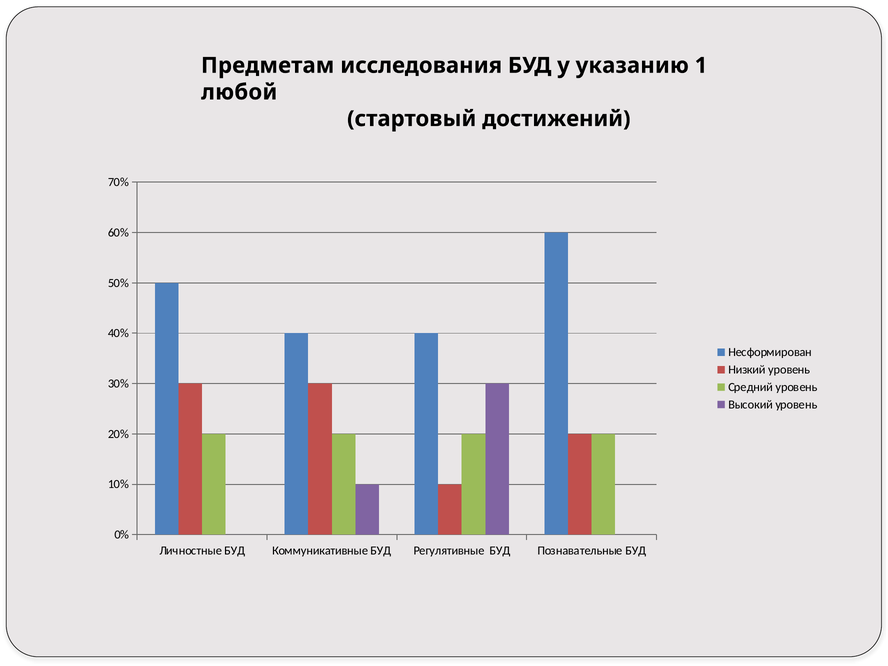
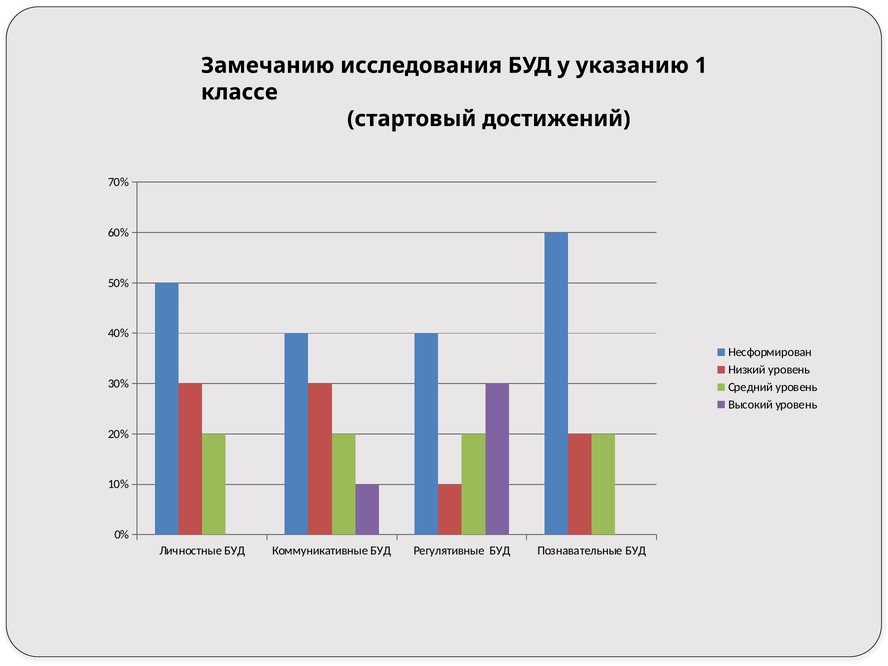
Предметам: Предметам -> Замечанию (268, 65)
любой: любой -> классе (239, 92)
